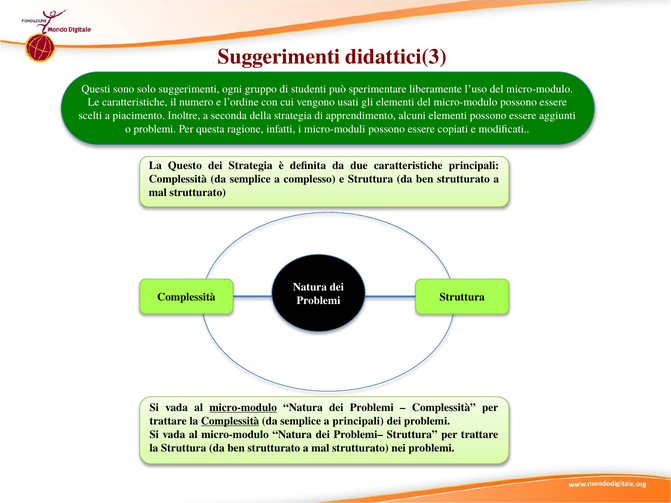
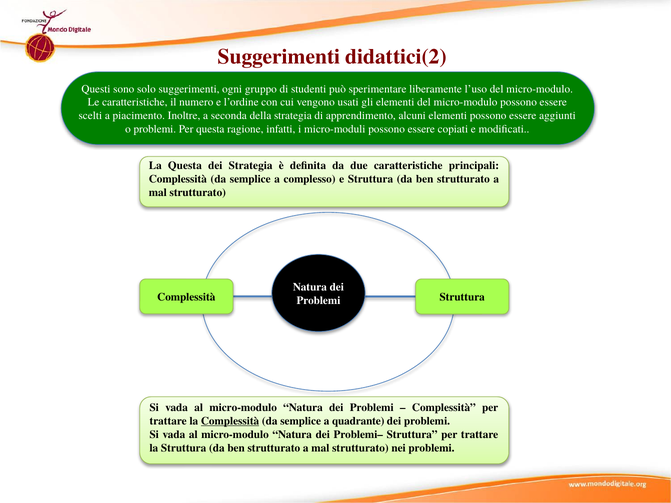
didattici(3: didattici(3 -> didattici(2 (396, 57)
La Questo: Questo -> Questa (185, 166)
micro-modulo underline: present -> none (243, 408)
a principali: principali -> quadrante (358, 421)
